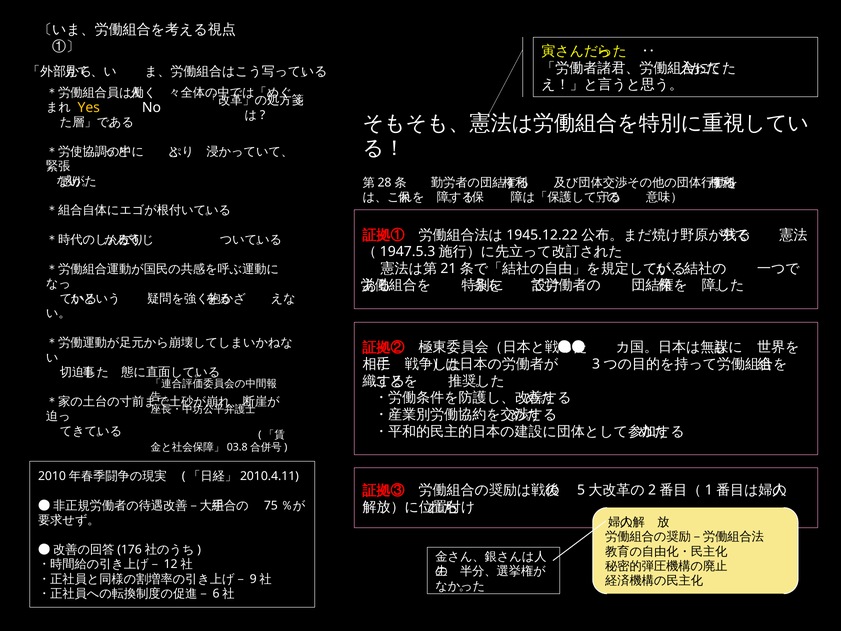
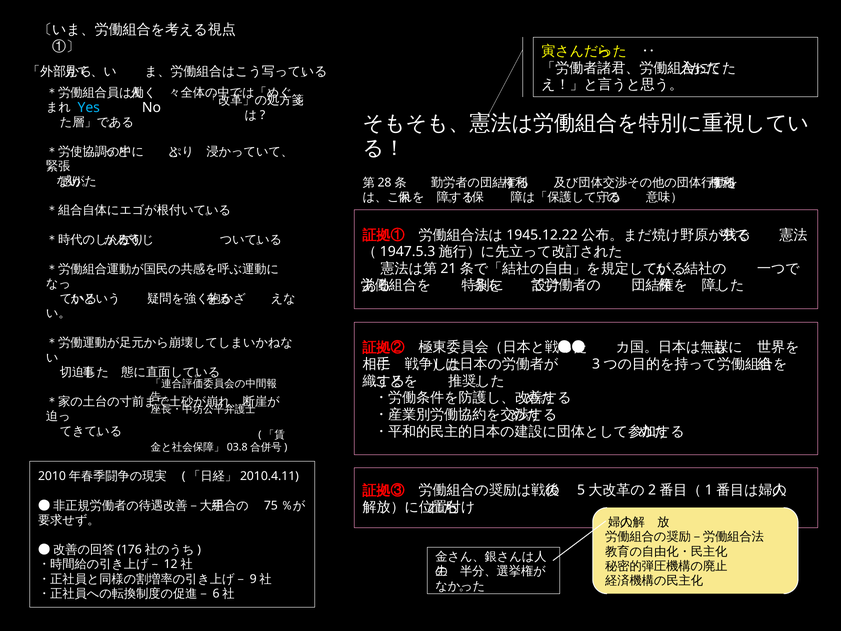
Yes colour: yellow -> light blue (89, 108)
